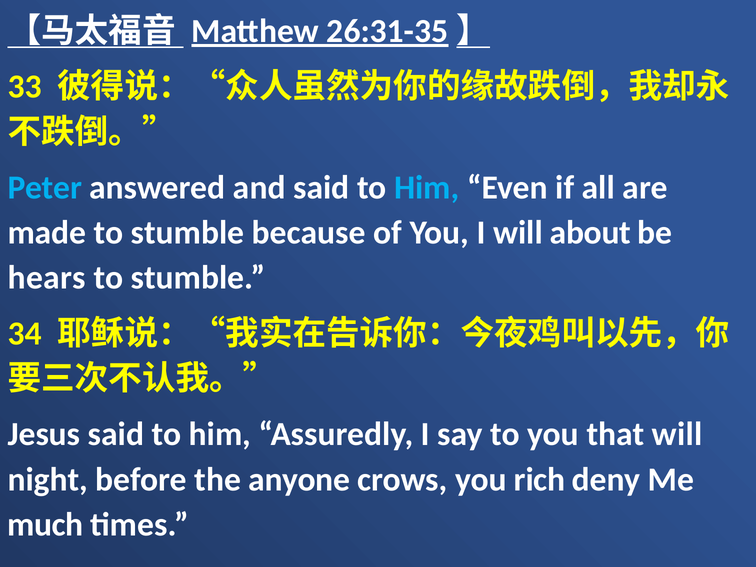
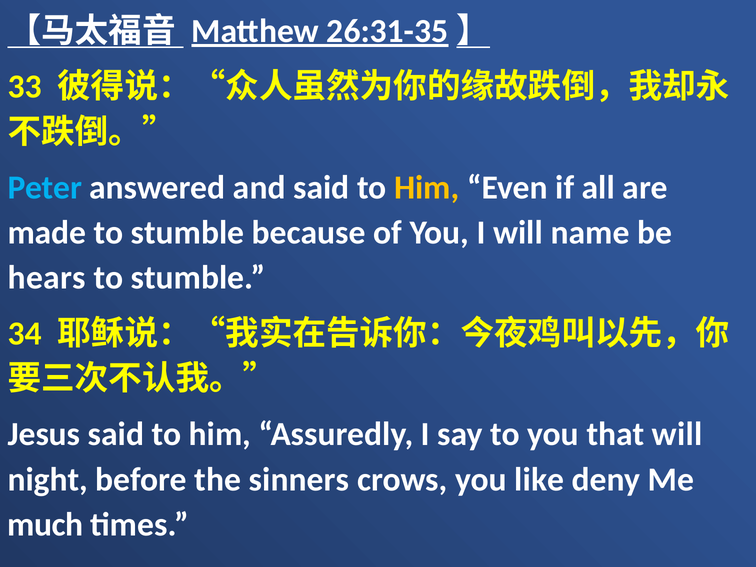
Him colour: light blue -> yellow (427, 188)
about: about -> name (590, 233)
anyone: anyone -> sinners (299, 480)
rich: rich -> like (539, 480)
